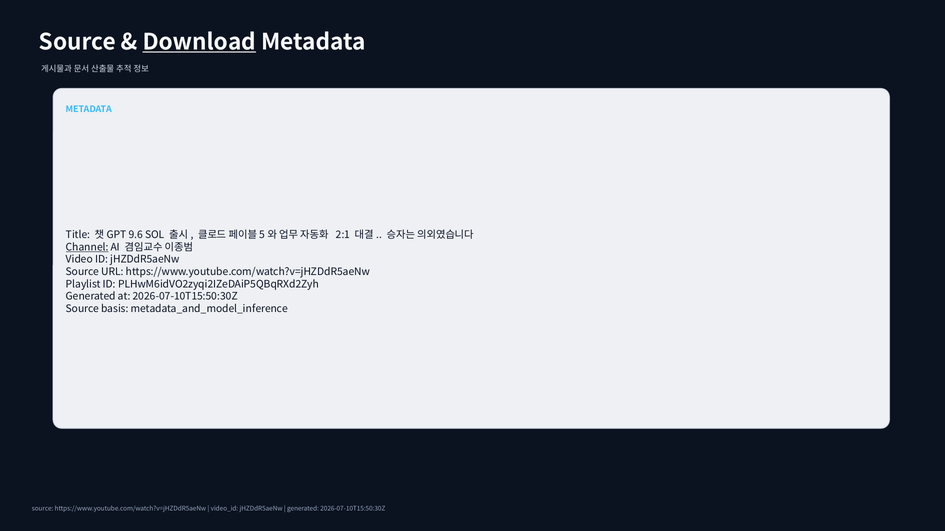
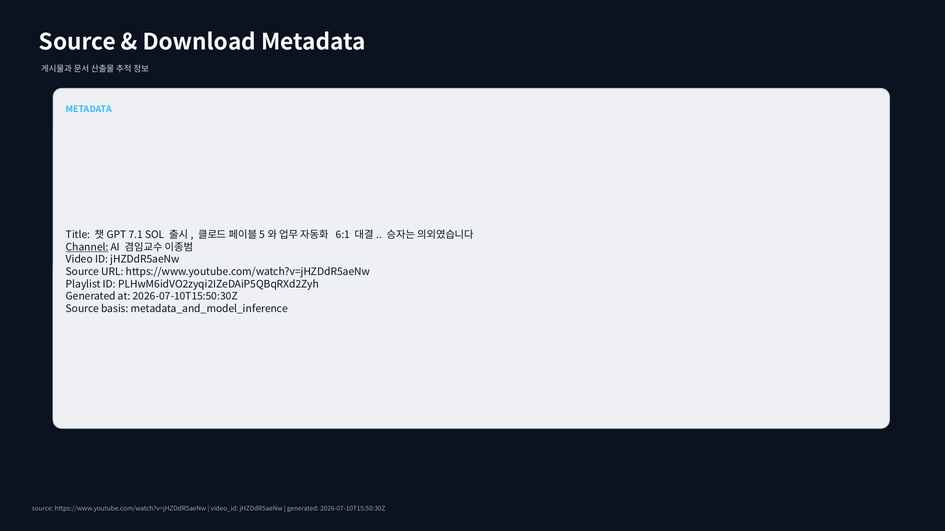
Download underline: present -> none (199, 42)
9.6: 9.6 -> 7.1 (136, 235)
2:1: 2:1 -> 6:1 (343, 235)
